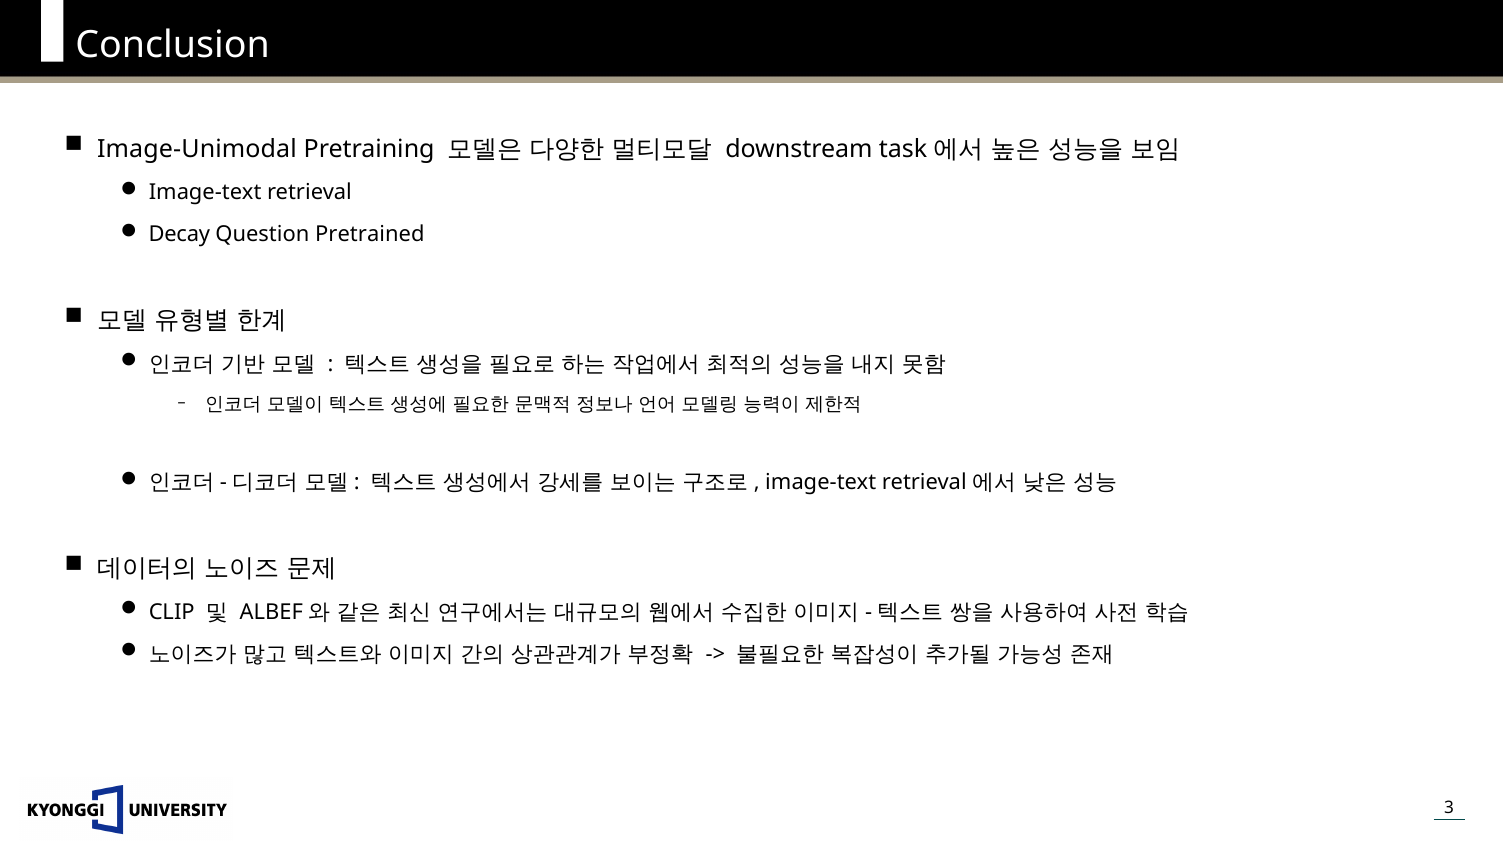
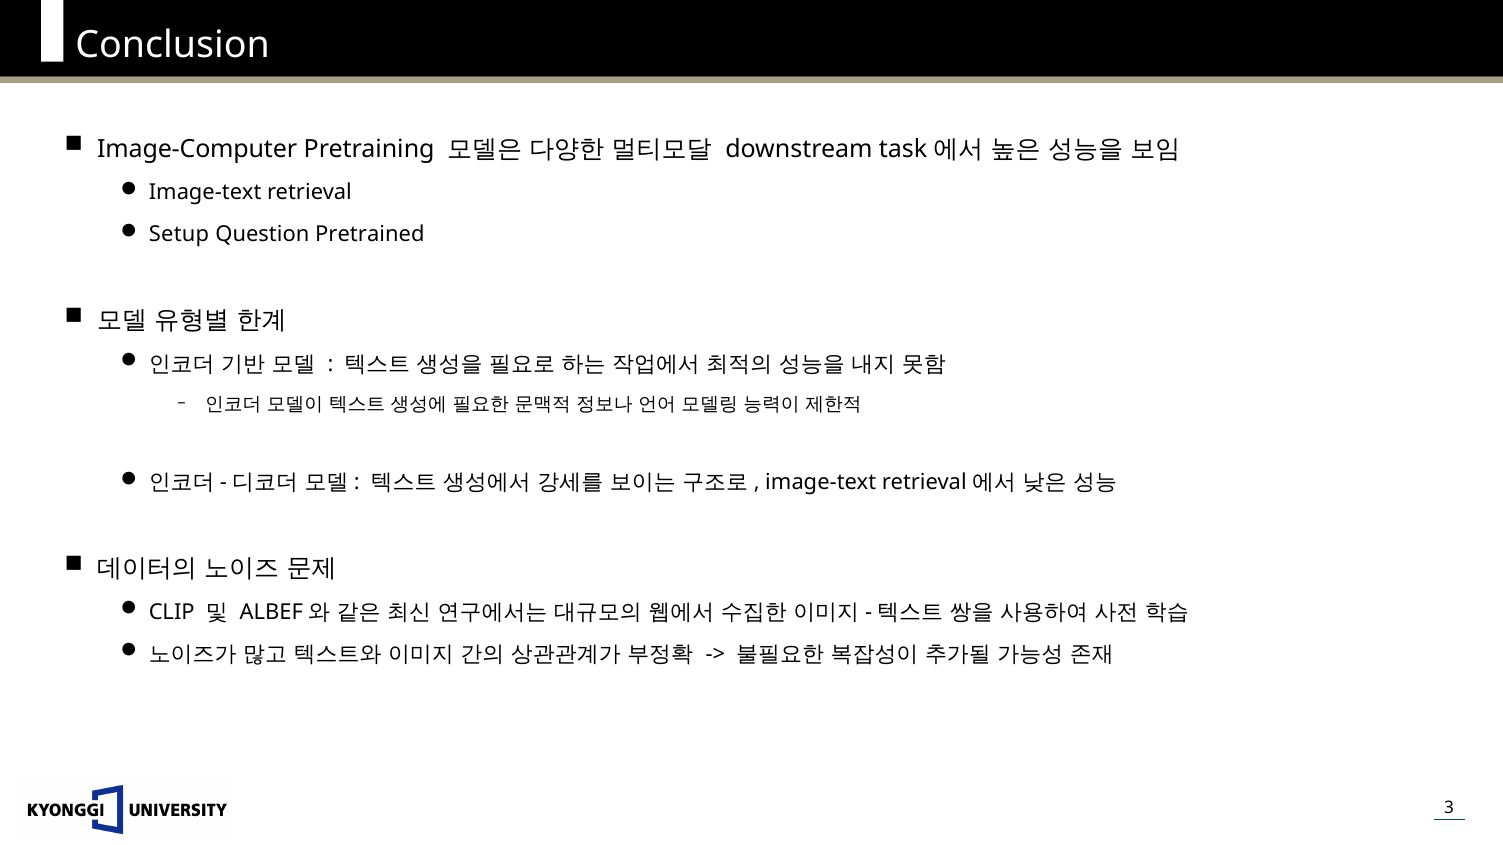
Image-Unimodal: Image-Unimodal -> Image-Computer (197, 149)
Decay: Decay -> Setup (179, 235)
